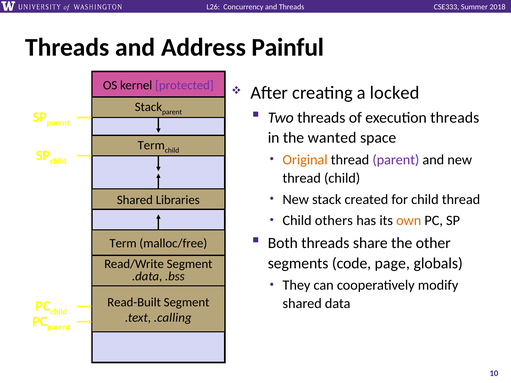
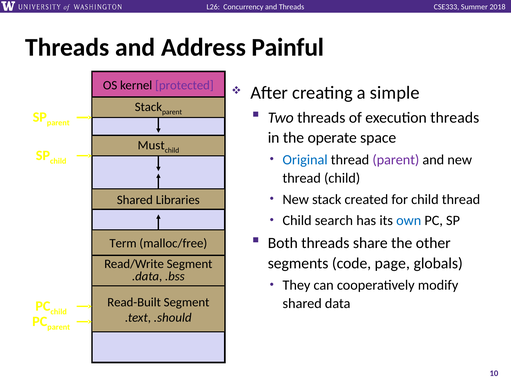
locked: locked -> simple (395, 93)
wanted: wanted -> operate (332, 138)
Term: Term -> Must (151, 145)
Original colour: orange -> blue (305, 160)
others: others -> search (334, 221)
own colour: orange -> blue (409, 221)
.calling: .calling -> .should (173, 318)
